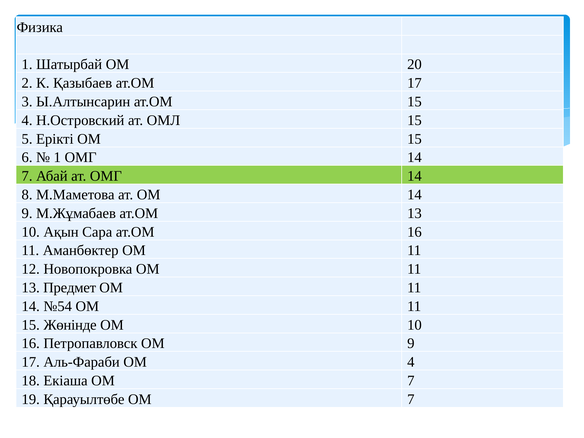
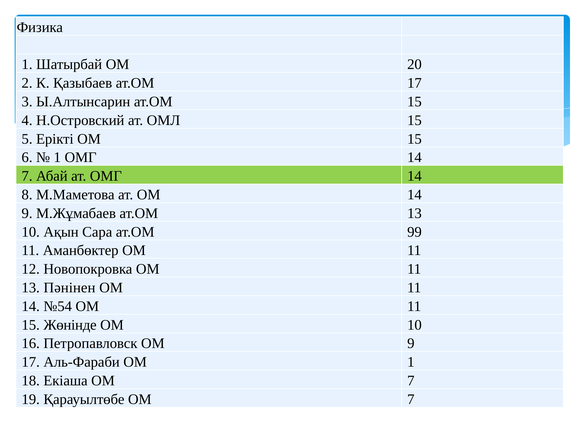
ат.ОМ 16: 16 -> 99 (414, 232)
Предмет: Предмет -> Пәнінен (69, 288)
ОМ 4: 4 -> 1 (411, 362)
